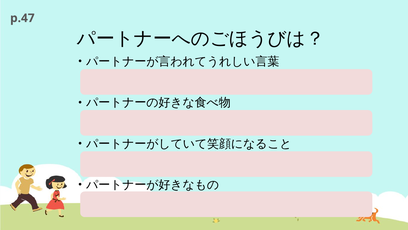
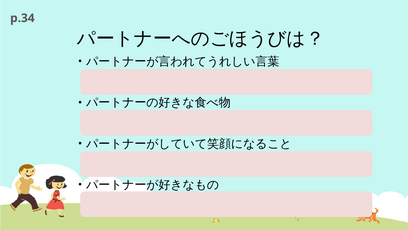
p.47: p.47 -> p.34 (22, 18)
